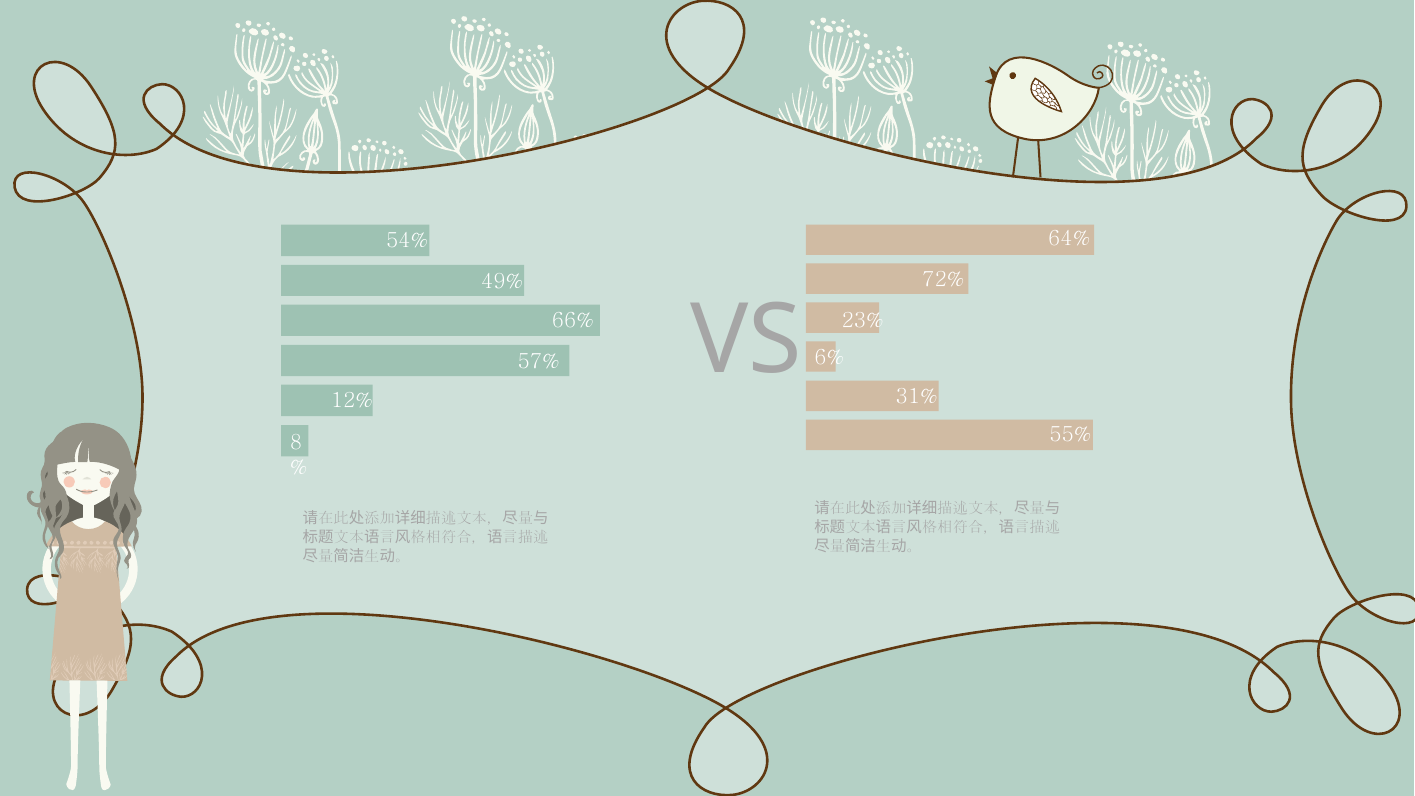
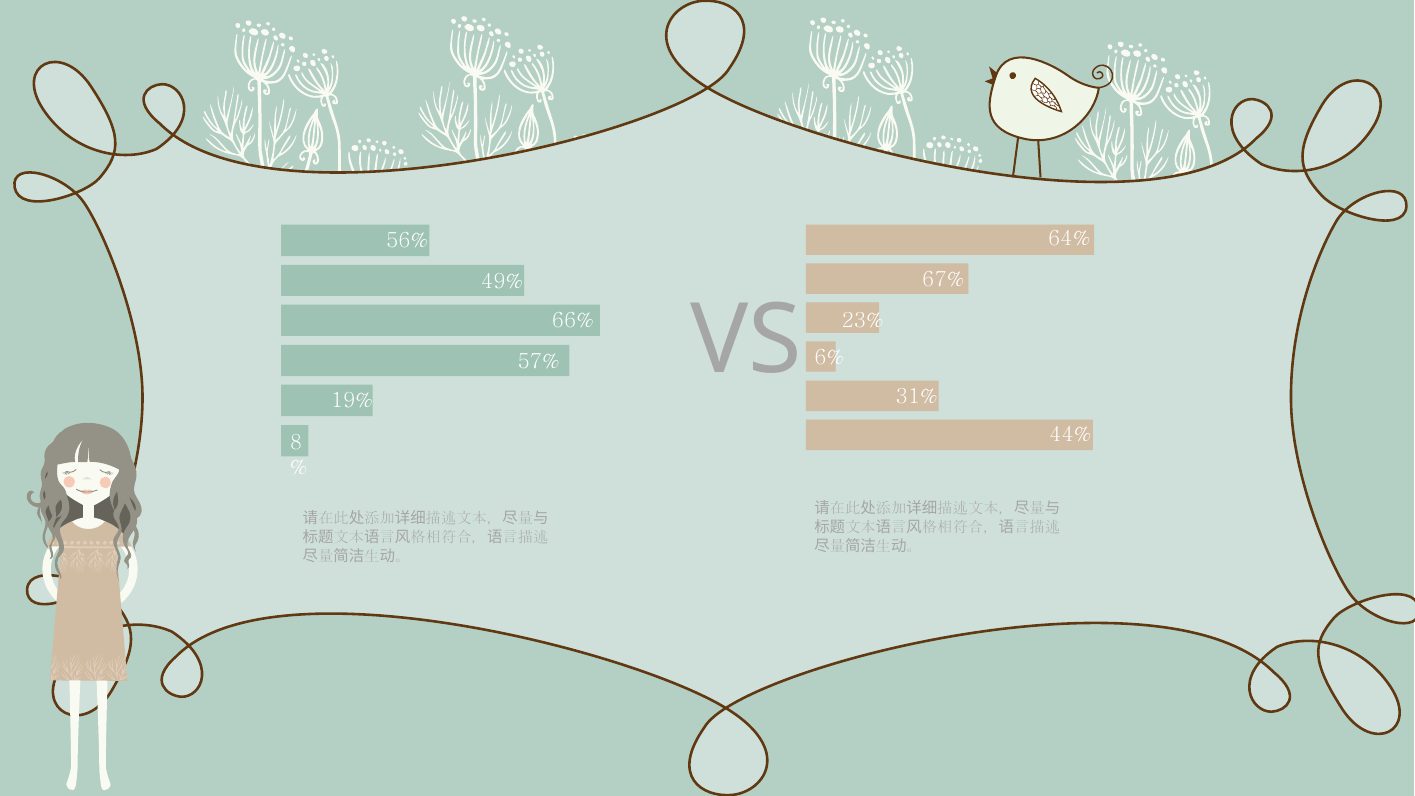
54%: 54% -> 56% (407, 241)
72%: 72% -> 67% (943, 280)
12%: 12% -> 19% (352, 401)
55%: 55% -> 44% (1070, 434)
